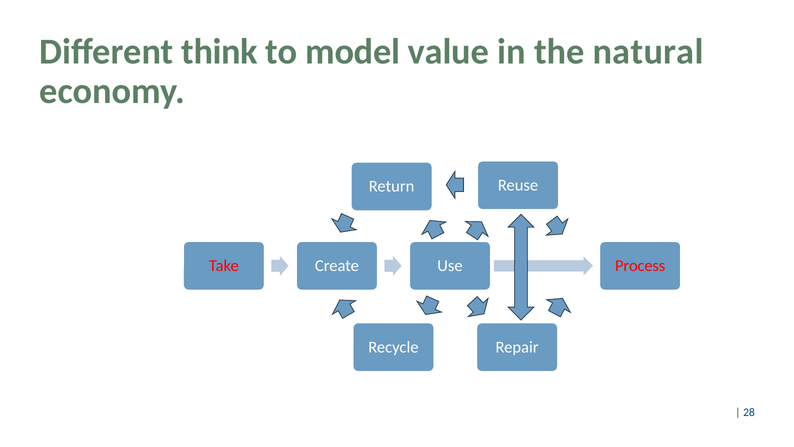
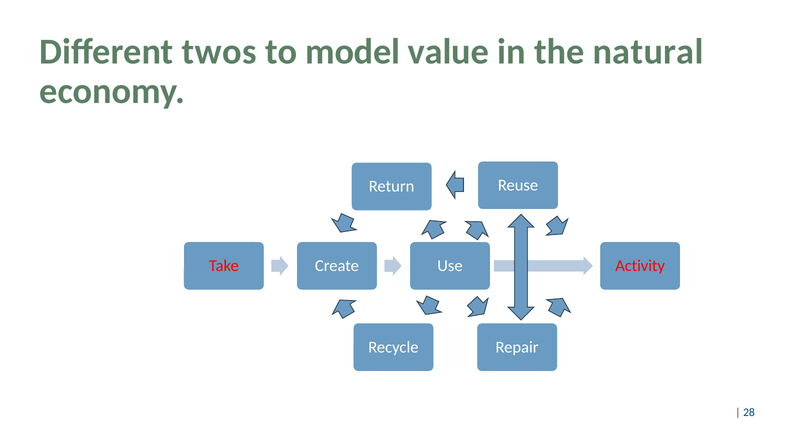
think: think -> twos (219, 52)
Process: Process -> Activity (640, 265)
